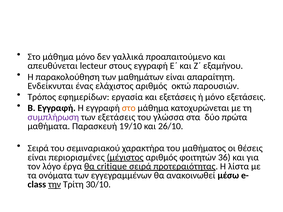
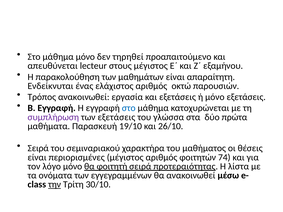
γαλλικά: γαλλικά -> τηρηθεί (128, 57)
στους εγγραφή: εγγραφή -> μέγιστος (151, 66)
Τρόπος εφημερίδων: εφημερίδων -> ανακοινωθεί (84, 97)
στο colour: orange -> blue (129, 108)
μέγιστος underline: present -> none (125, 157)
36: 36 -> 74 (224, 157)
λόγο έργα: έργα -> μόνο (73, 167)
critique: critique -> φοιτητή (112, 167)
